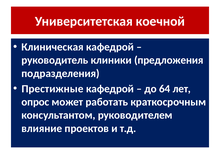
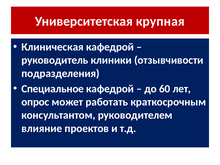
коечной: коечной -> крупная (160, 21)
предложения: предложения -> отзывчивости (169, 60)
Престижные: Престижные -> Специальное (53, 89)
64: 64 -> 60 (165, 89)
